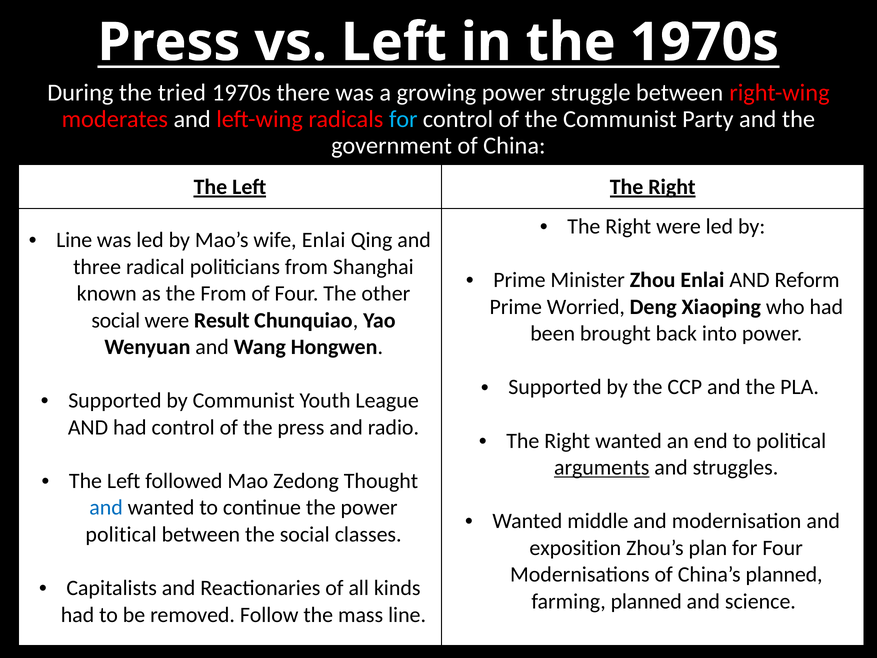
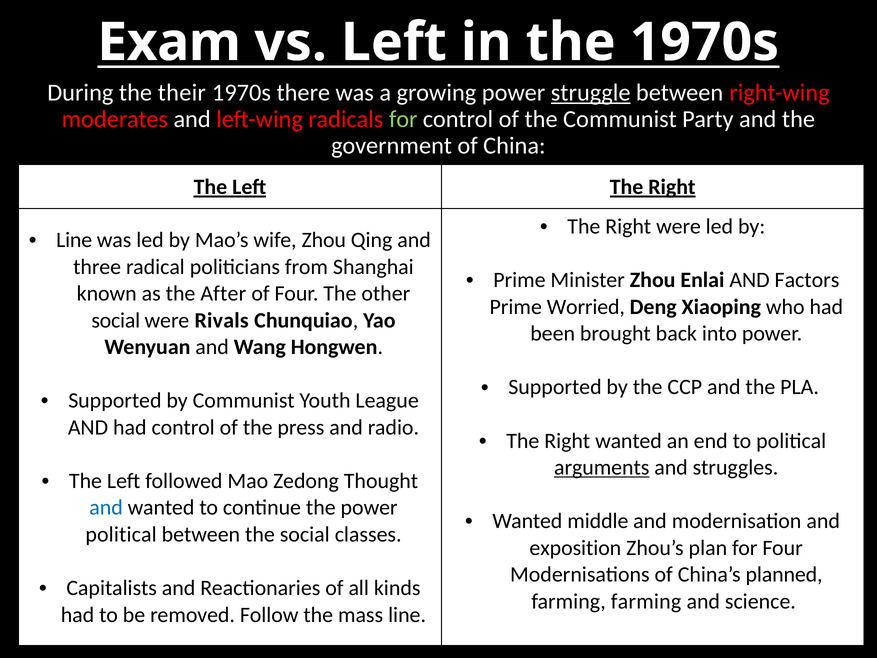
Press: Press -> Exam (169, 42)
tried: tried -> their (182, 93)
struggle underline: none -> present (591, 93)
for colour: light blue -> light green (403, 119)
wife Enlai: Enlai -> Zhou (324, 240)
Reform: Reform -> Factors (807, 280)
the From: From -> After (223, 293)
Result: Result -> Rivals (222, 320)
farming planned: planned -> farming (646, 601)
